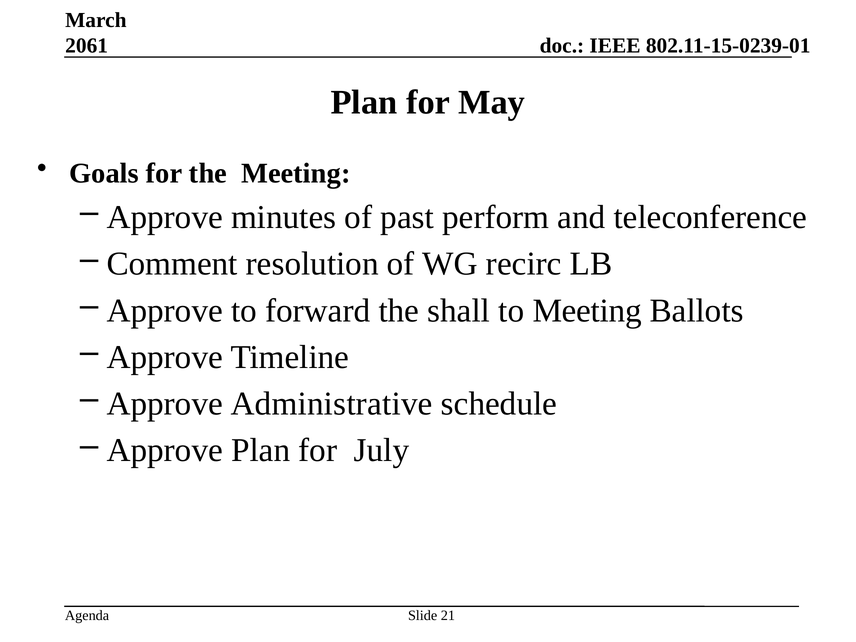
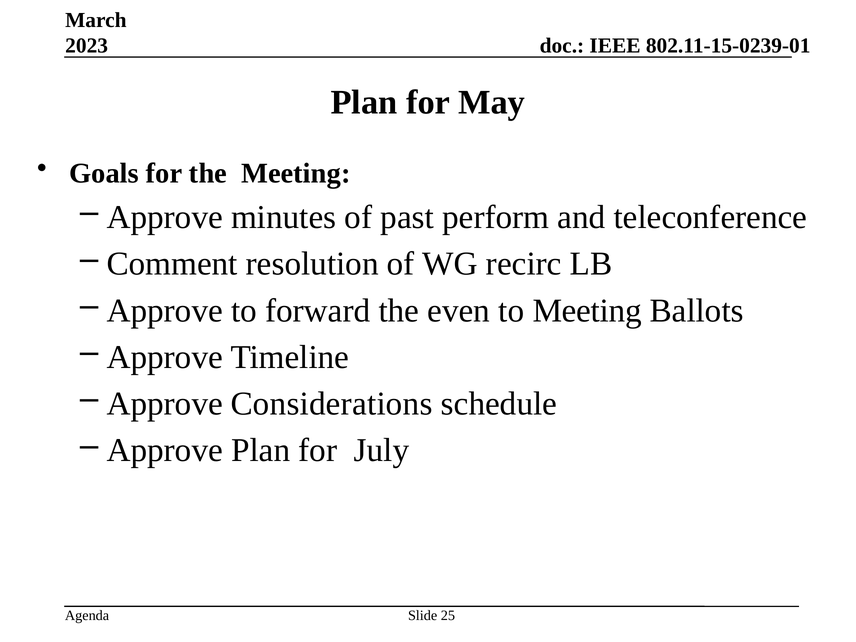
2061: 2061 -> 2023 (87, 46)
shall: shall -> even (459, 311)
Administrative: Administrative -> Considerations (332, 404)
21: 21 -> 25 (448, 616)
